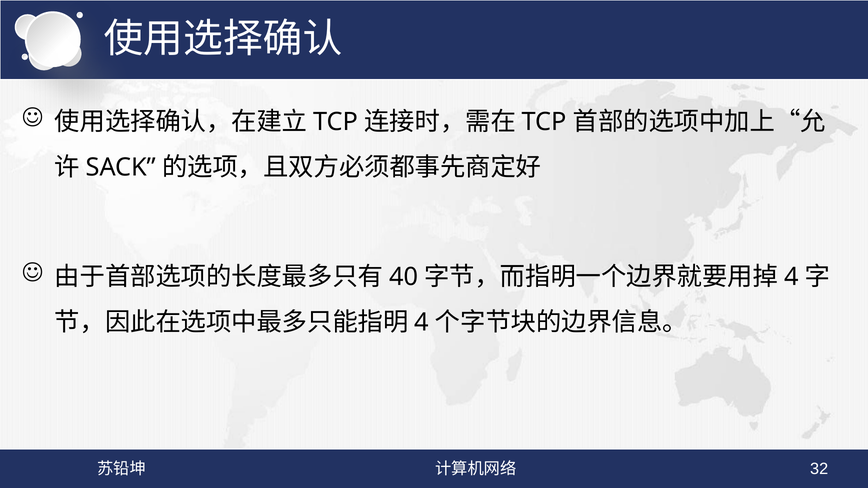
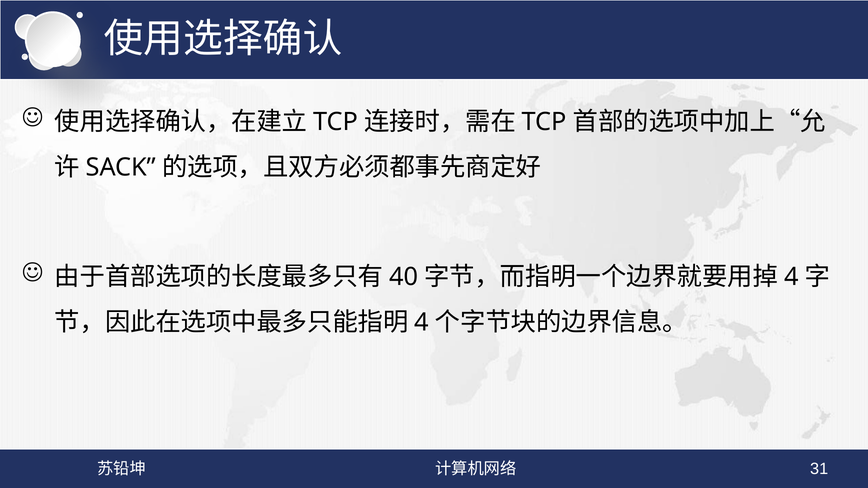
32: 32 -> 31 (819, 469)
